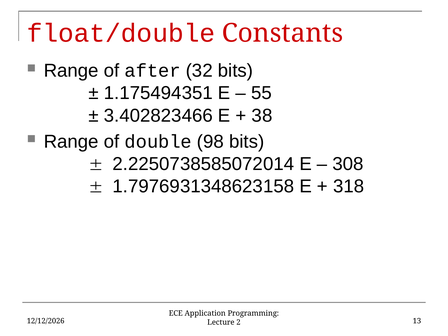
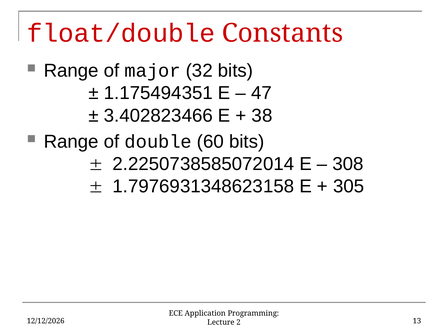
after: after -> major (153, 71)
55: 55 -> 47 (262, 93)
98: 98 -> 60 (210, 142)
318: 318 -> 305 (349, 186)
